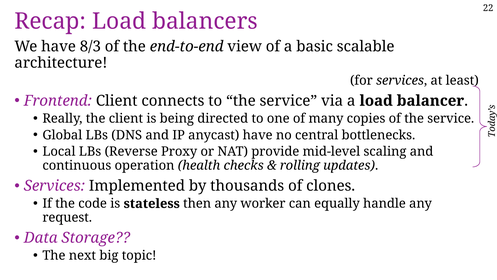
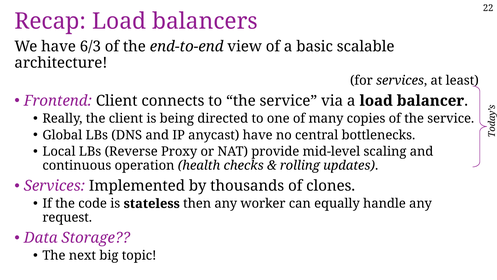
8/3: 8/3 -> 6/3 (90, 46)
